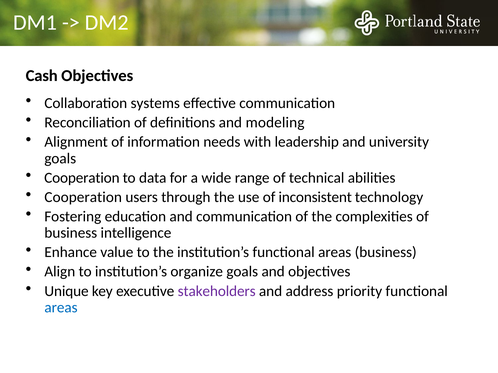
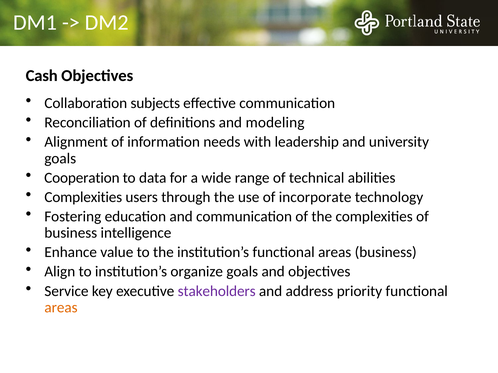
systems: systems -> subjects (155, 103)
Cooperation: Cooperation -> Complexities (83, 197)
inconsistent: inconsistent -> incorporate (315, 197)
Unique: Unique -> Service (66, 291)
areas colour: blue -> orange (61, 308)
